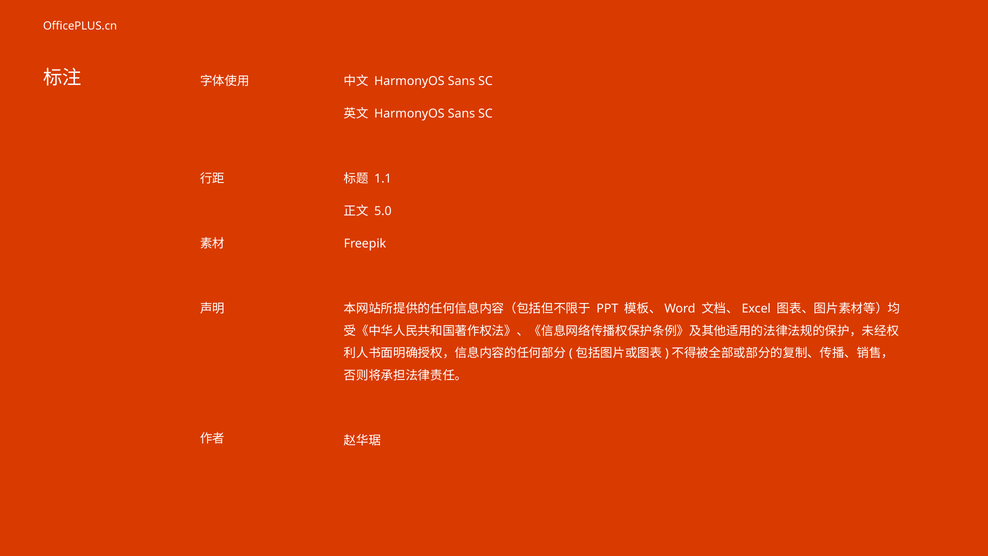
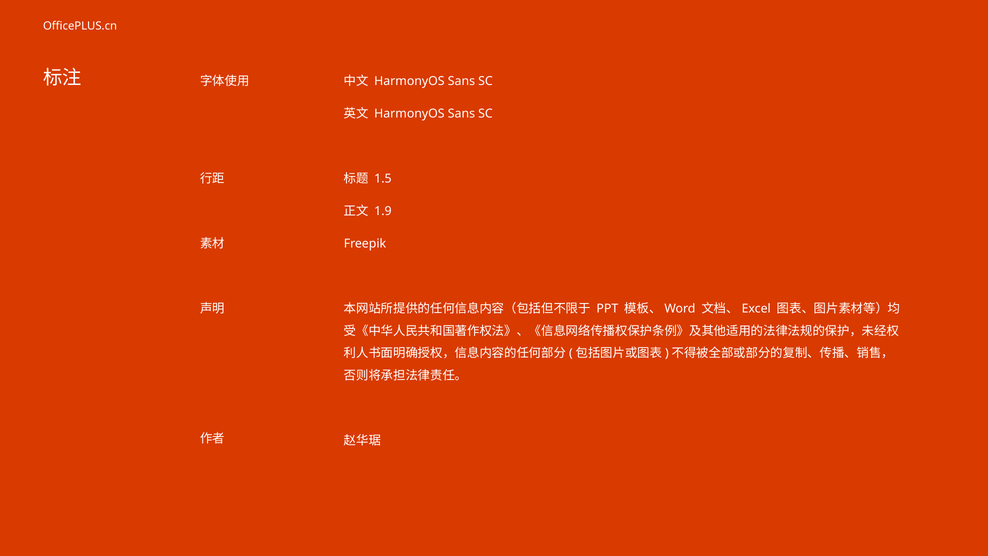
1.1: 1.1 -> 1.5 (383, 178)
5.0: 5.0 -> 1.9 (383, 211)
